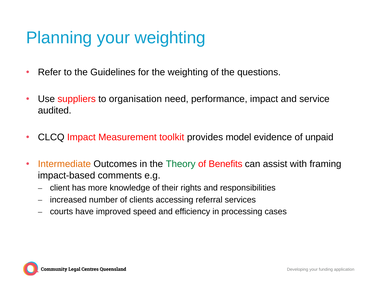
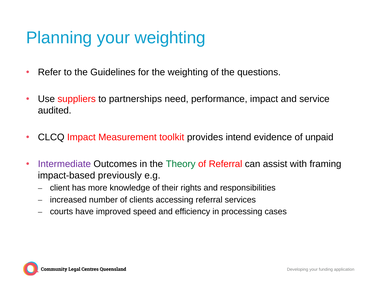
organisation: organisation -> partnerships (135, 99)
model: model -> intend (238, 137)
Intermediate colour: orange -> purple (64, 164)
of Benefits: Benefits -> Referral (226, 164)
comments: comments -> previously (120, 175)
